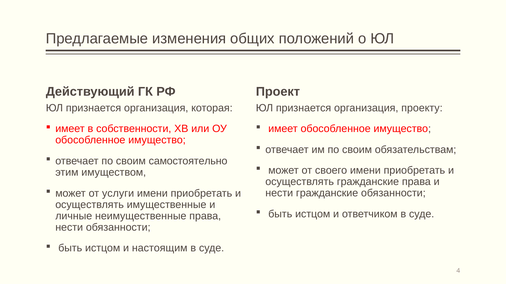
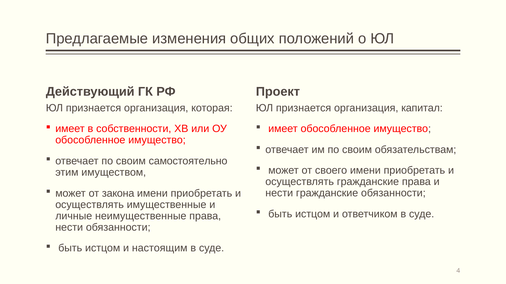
проекту: проекту -> капитал (422, 108)
услуги: услуги -> закона (118, 194)
